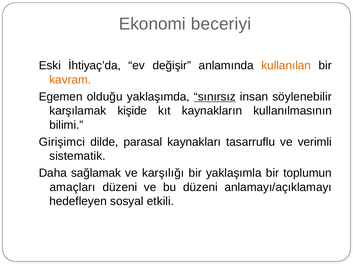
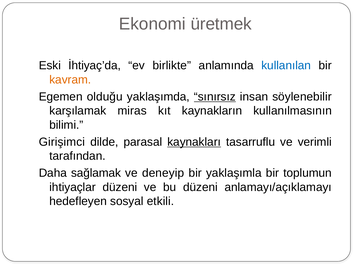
beceriyi: beceriyi -> üretmek (221, 24)
değişir: değişir -> birlikte (172, 66)
kullanılan colour: orange -> blue (286, 66)
kişide: kişide -> miras (132, 111)
kaynakları underline: none -> present (194, 142)
sistematik: sistematik -> tarafından (77, 156)
karşılığı: karşılığı -> deneyip (163, 173)
amaçları: amaçları -> ihtiyaçlar (73, 187)
